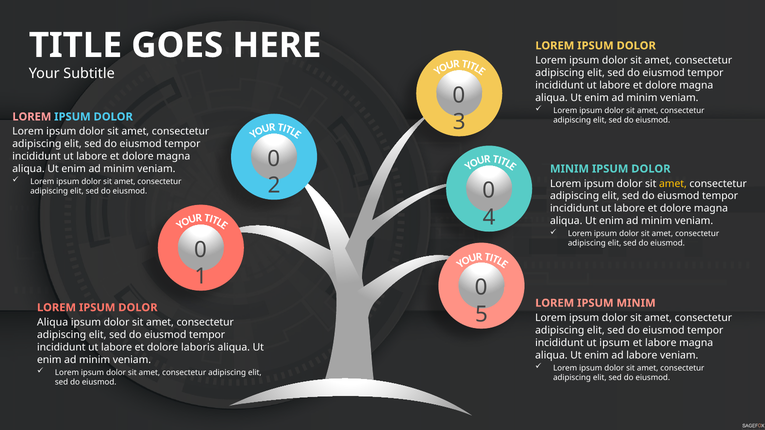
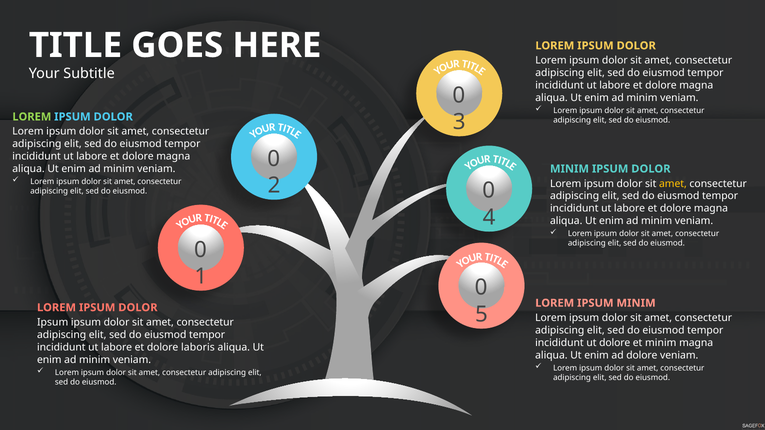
LOREM colour: pink -> light green (32, 117)
Aliqua: Aliqua -> Ipsum (53, 323)
ut ipsum: ipsum -> dolore (615, 343)
et labore: labore -> minim (661, 343)
ad labore: labore -> dolore (642, 355)
